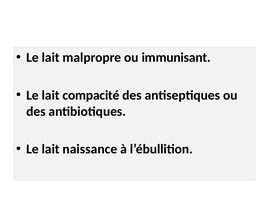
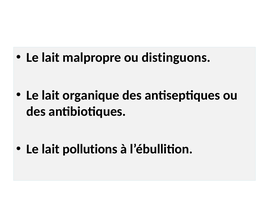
immunisant: immunisant -> distinguons (176, 57)
compacité: compacité -> organique (91, 95)
naissance: naissance -> pollutions (90, 149)
